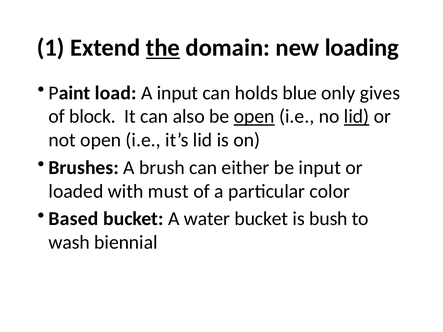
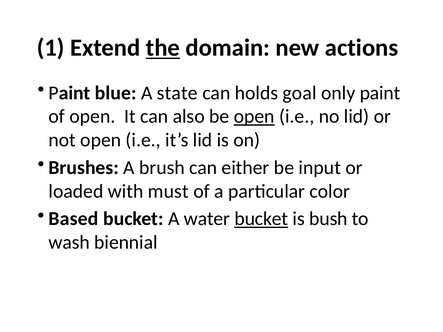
loading: loading -> actions (362, 48)
load: load -> blue (116, 93)
A input: input -> state (177, 93)
blue: blue -> goal (300, 93)
only gives: gives -> paint (380, 93)
of block: block -> open (92, 117)
lid underline: present -> none (357, 117)
bucket underline: none -> present (261, 219)
